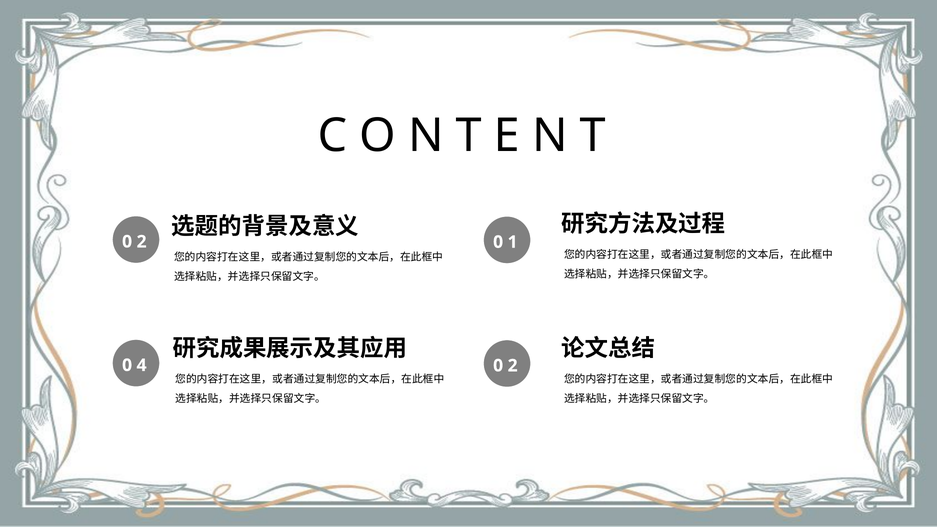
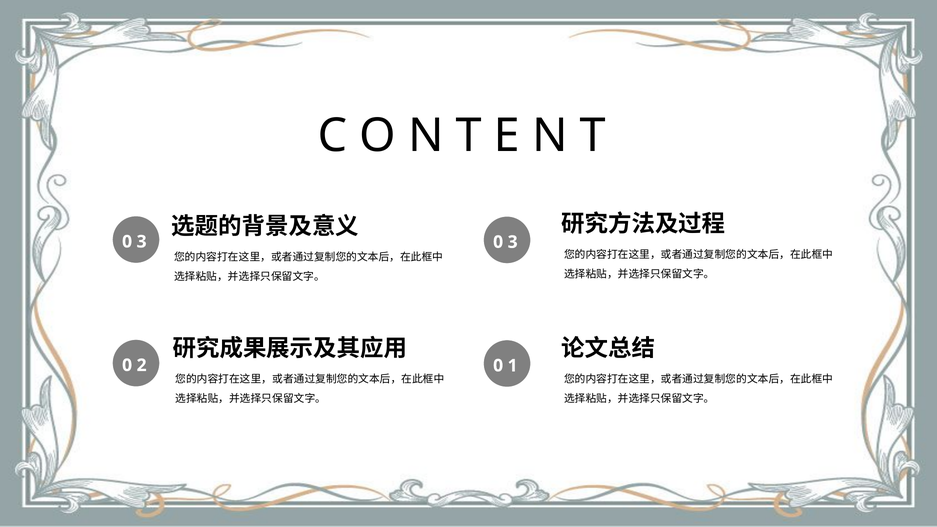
2: 2 -> 3 (142, 242)
1: 1 -> 3 (513, 242)
4: 4 -> 2 (142, 365)
2: 2 -> 1 (513, 366)
